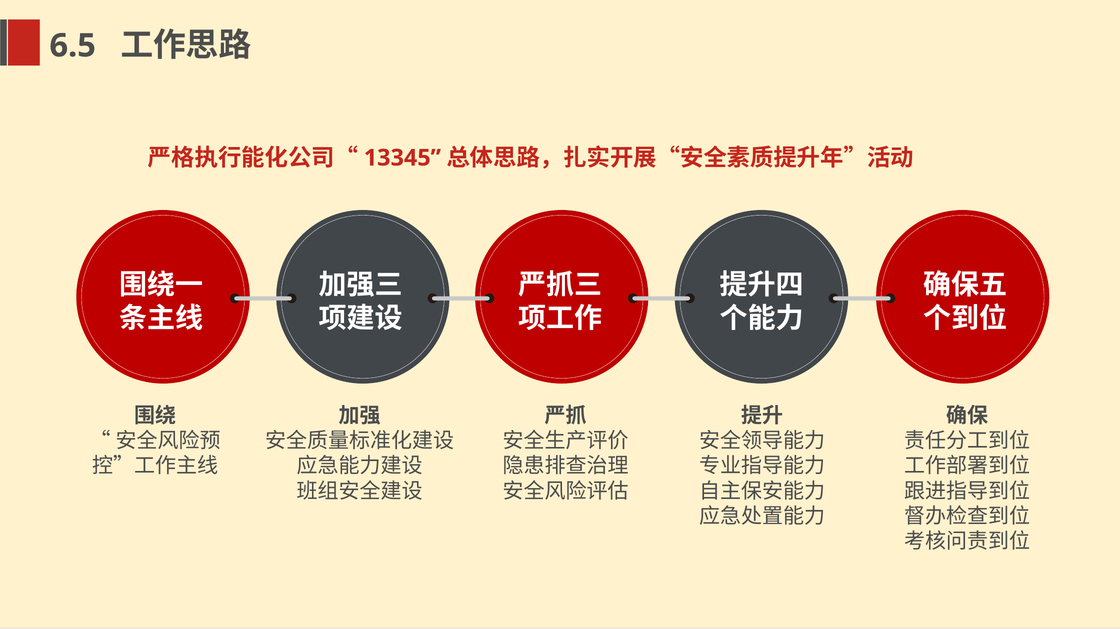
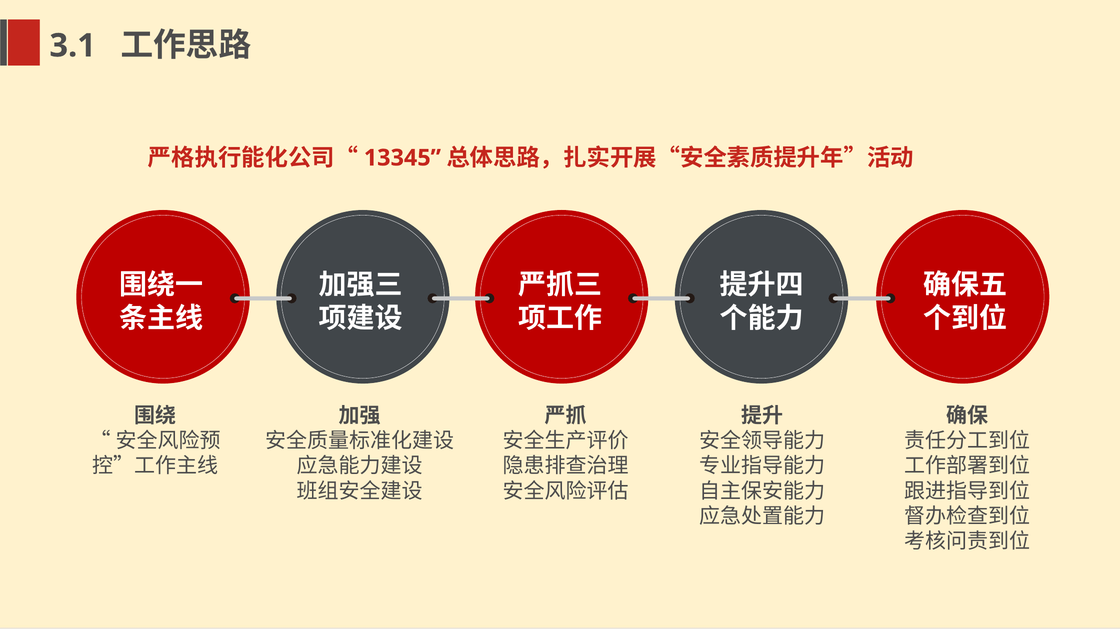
6.5: 6.5 -> 3.1 (73, 46)
